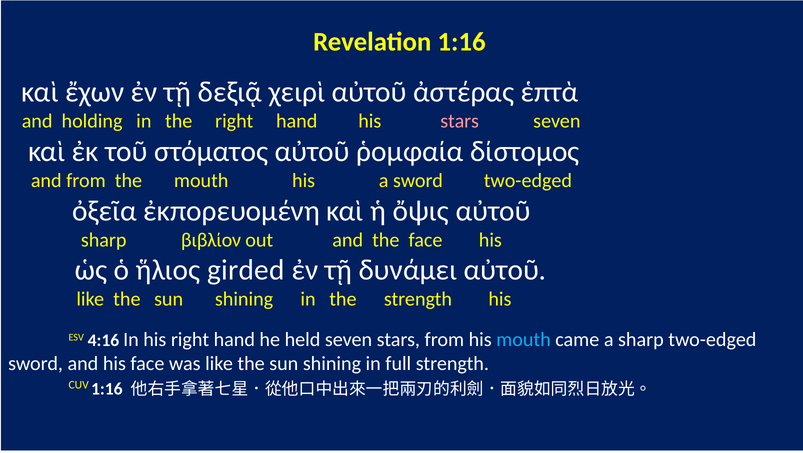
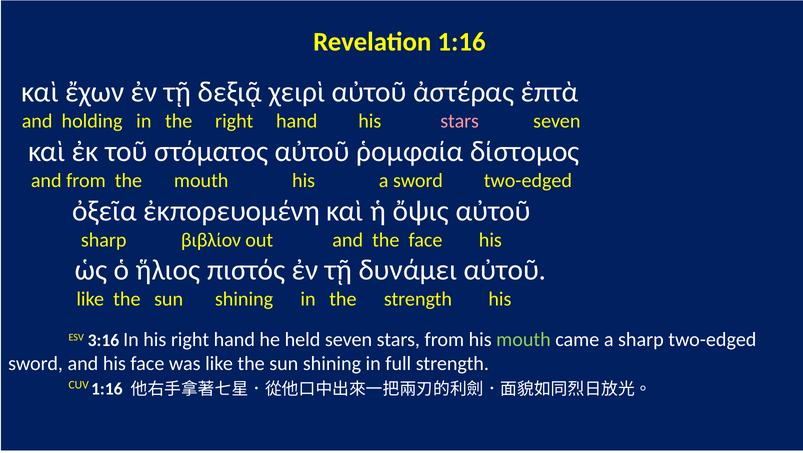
girded: girded -> πιστός (246, 270)
4:16: 4:16 -> 3:16 (103, 340)
mouth colour: light blue -> light green (523, 339)
